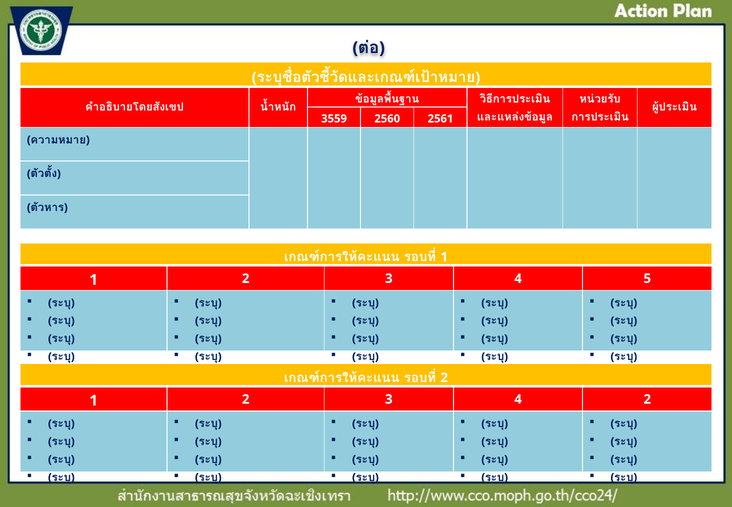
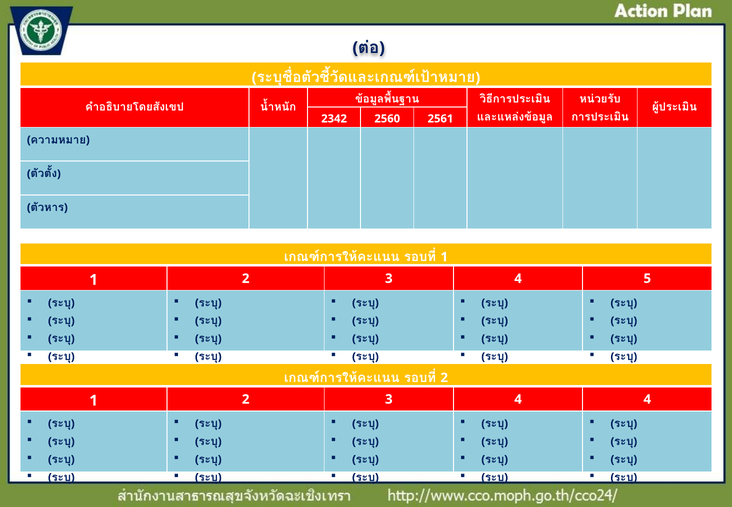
3559: 3559 -> 2342 (334, 119)
4 2: 2 -> 4 (647, 399)
